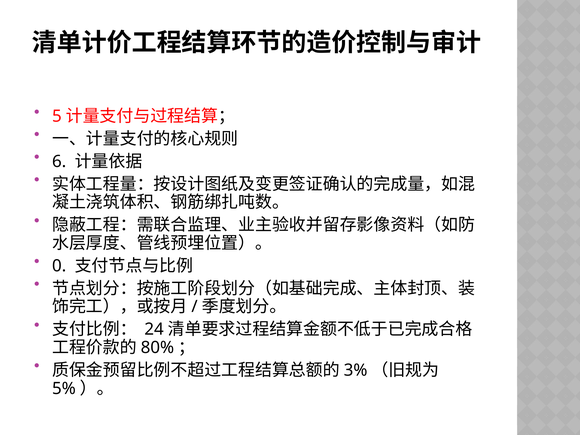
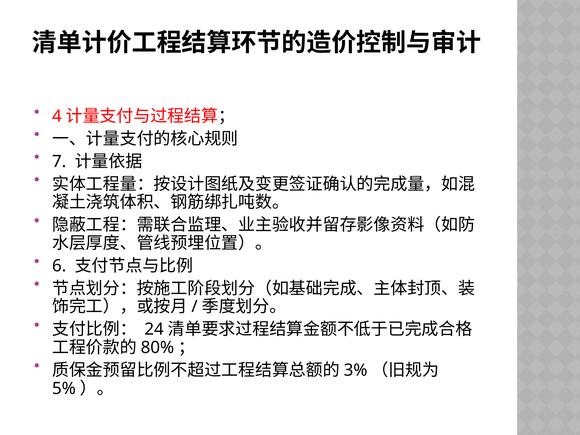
5: 5 -> 4 (57, 116)
6: 6 -> 7 (59, 161)
0: 0 -> 6 (59, 266)
